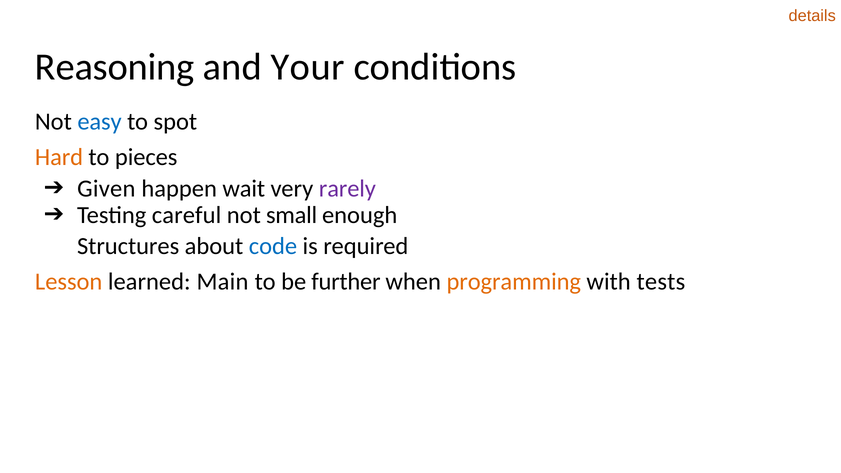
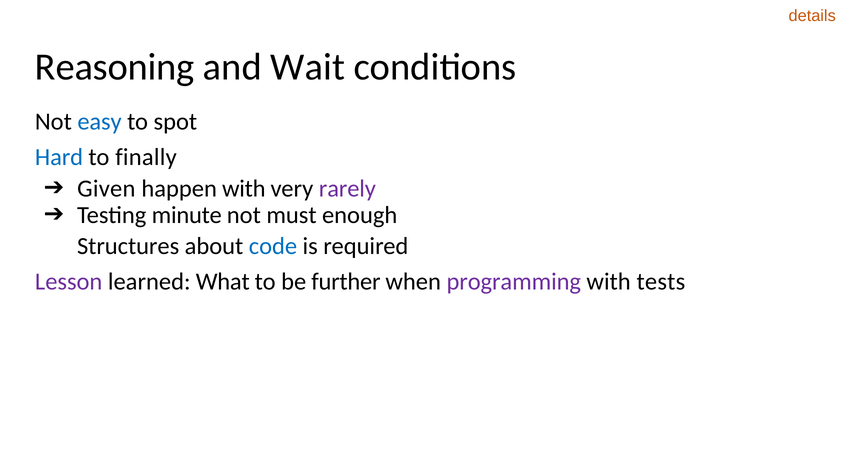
Your: Your -> Wait (308, 67)
Hard colour: orange -> blue (59, 157)
pieces: pieces -> finally (146, 157)
happen wait: wait -> with (244, 188)
careful: careful -> minute (187, 215)
small: small -> must (291, 215)
Lesson colour: orange -> purple (69, 282)
Main: Main -> What (223, 282)
programming colour: orange -> purple (514, 282)
